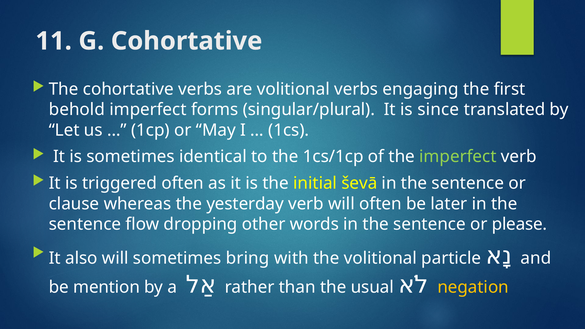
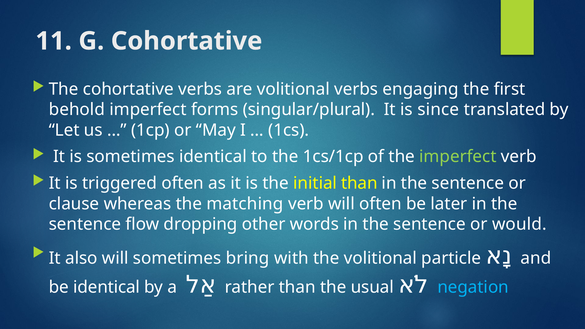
initial ševā: ševā -> than (359, 183)
yesterday: yesterday -> matching (245, 204)
please: please -> would (519, 224)
negation colour: yellow -> light blue (473, 287)
be mention: mention -> identical (107, 287)
